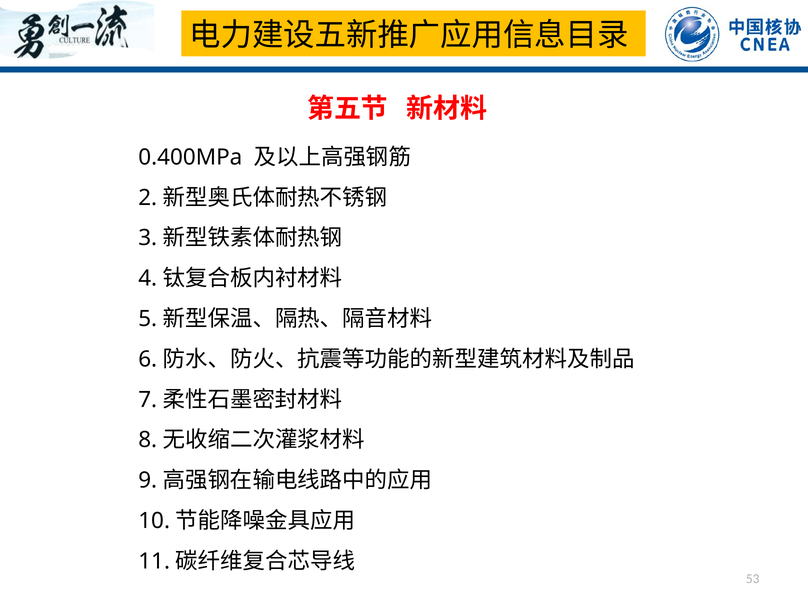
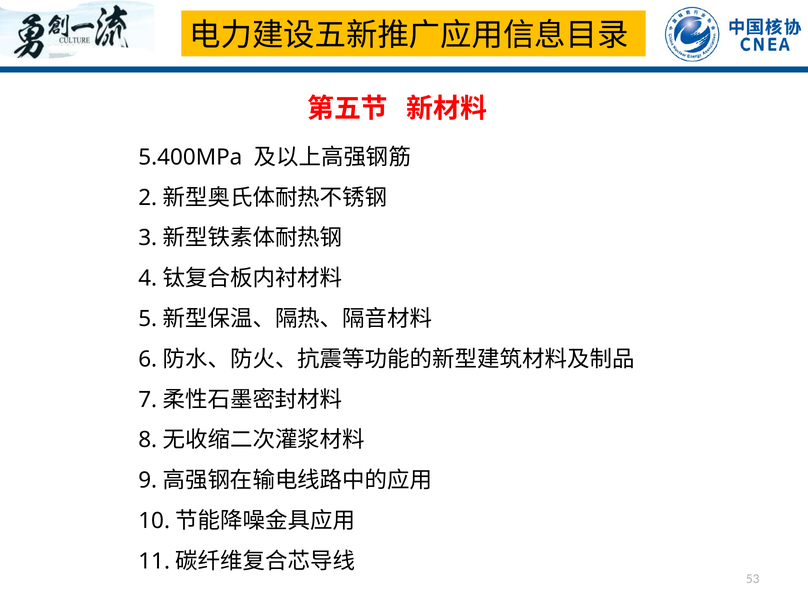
0.400MPa: 0.400MPa -> 5.400MPa (190, 157)
